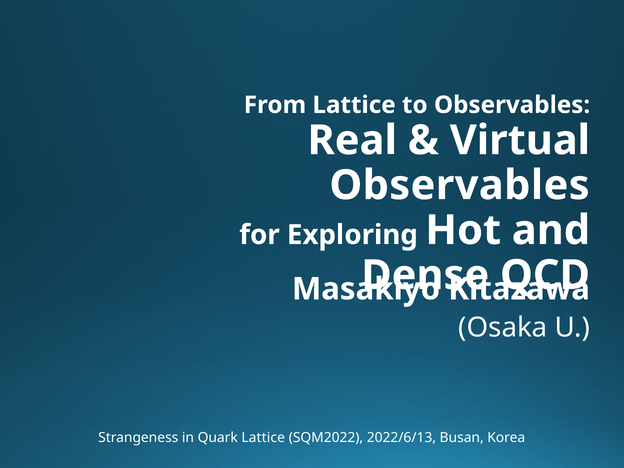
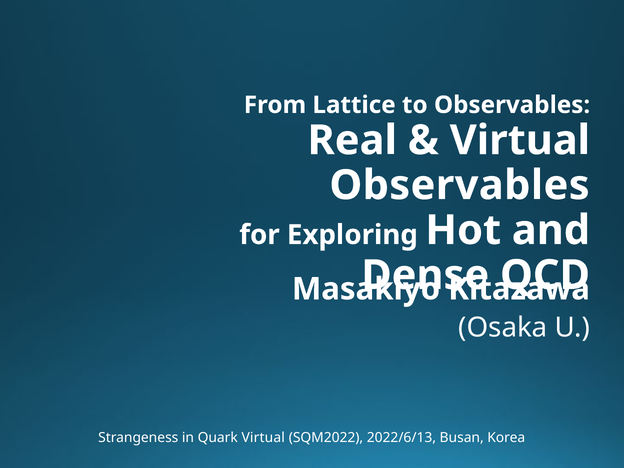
Quark Lattice: Lattice -> Virtual (263, 438)
